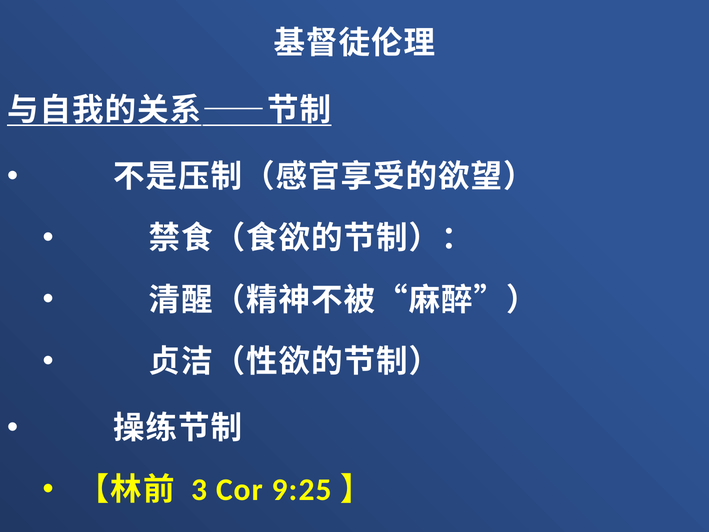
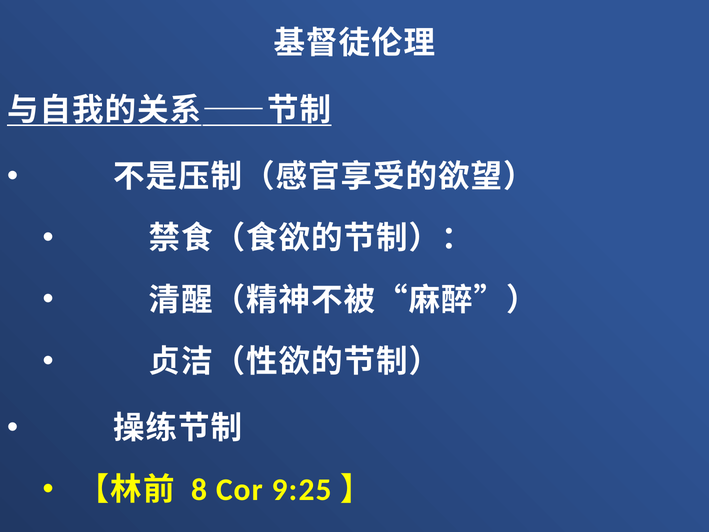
3: 3 -> 8 (199, 490)
